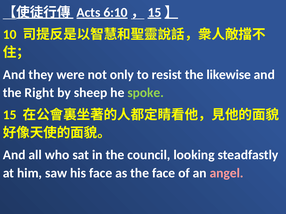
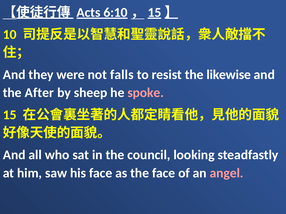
only: only -> falls (122, 75)
Right: Right -> After (39, 93)
spoke colour: light green -> pink (146, 93)
